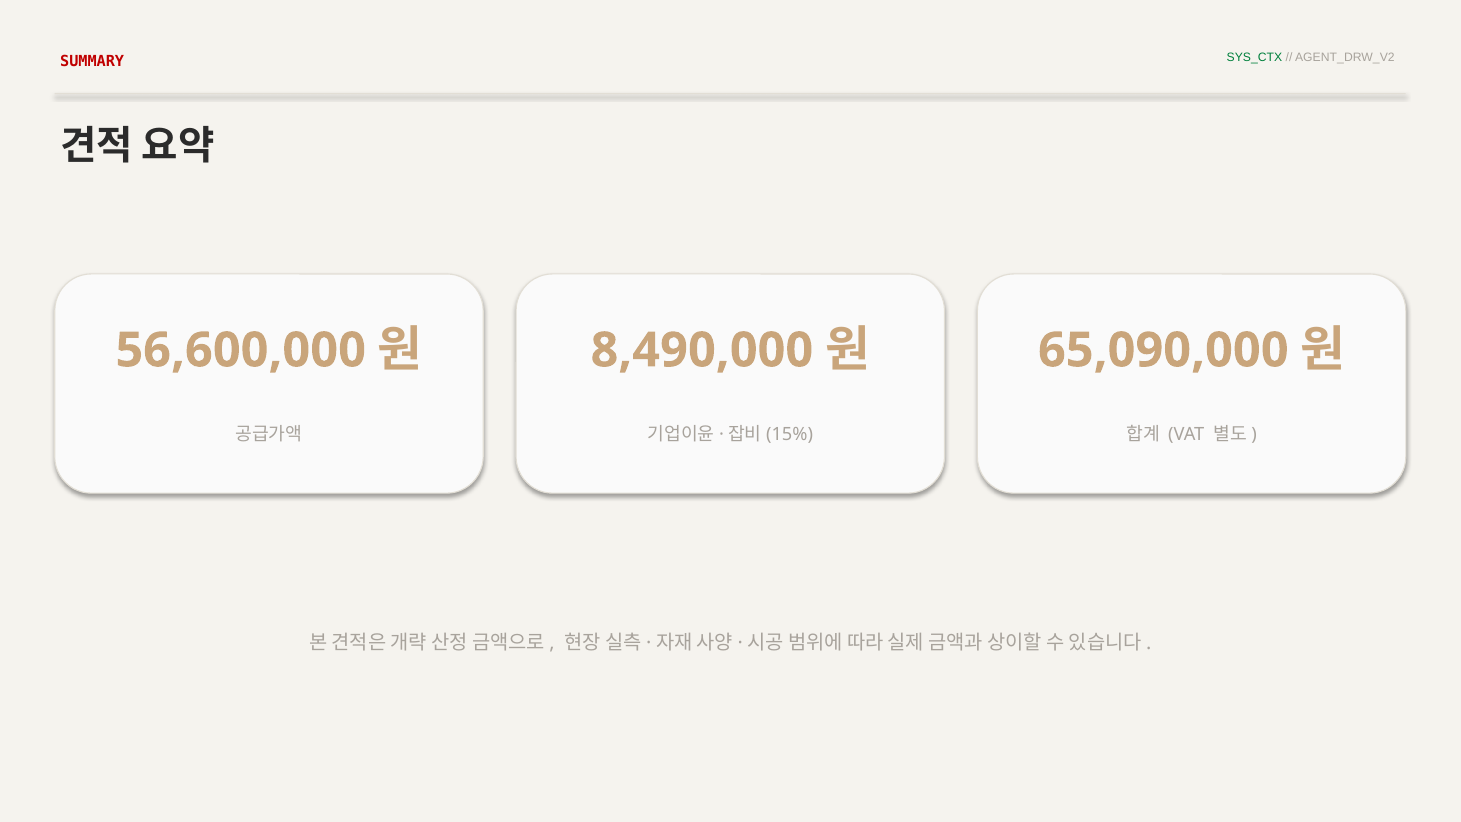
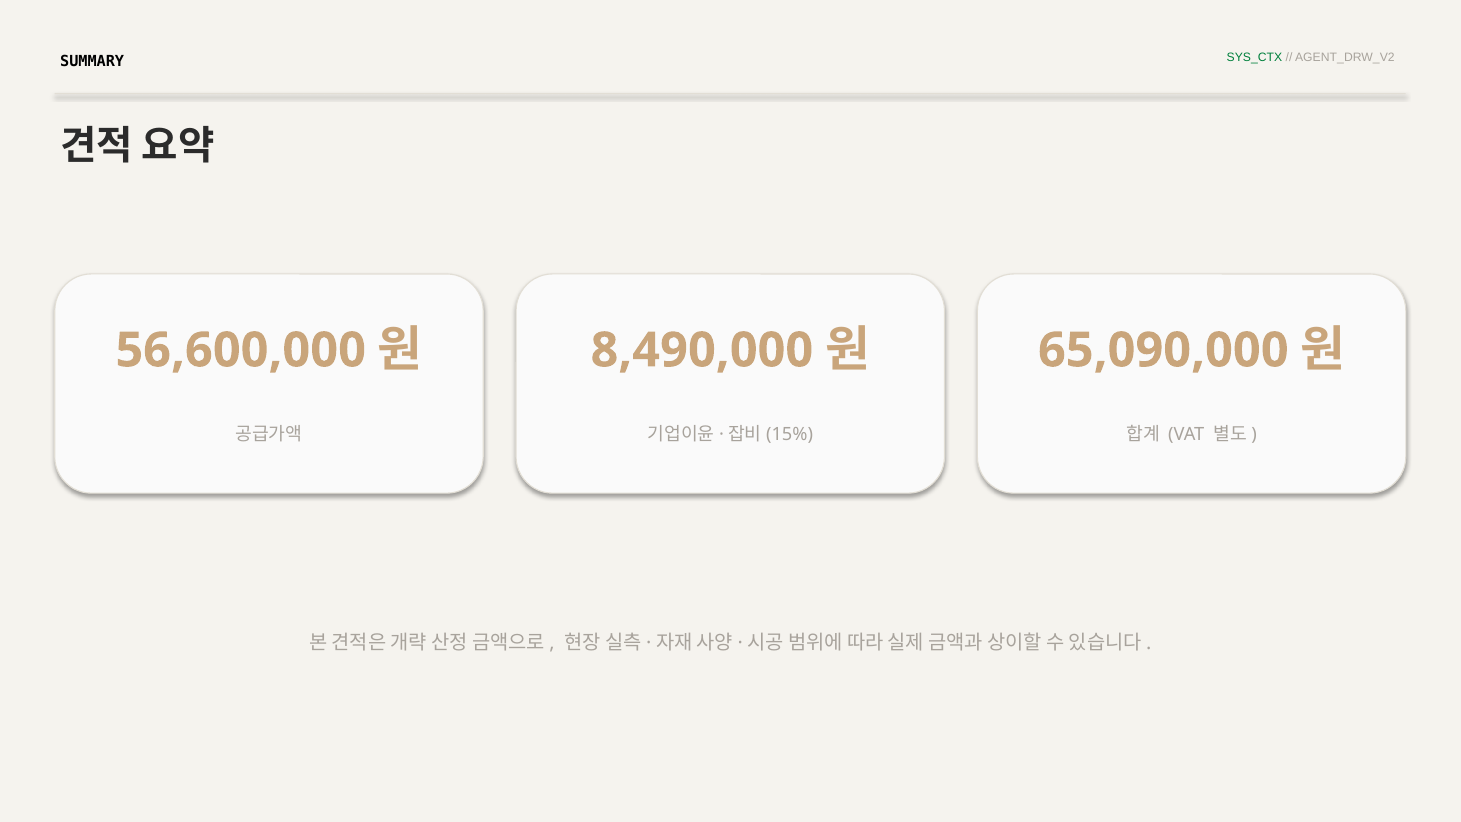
SUMMARY colour: red -> black (92, 62)
